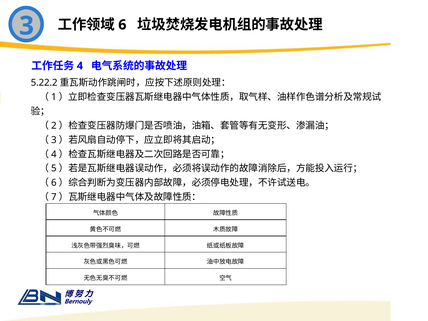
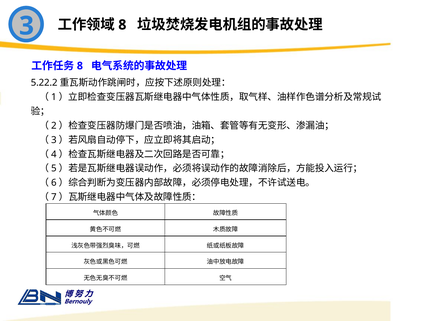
6: 6 -> 8 (122, 25)
4: 4 -> 8 (80, 66)
